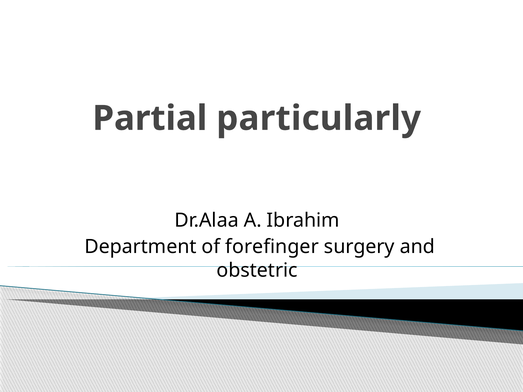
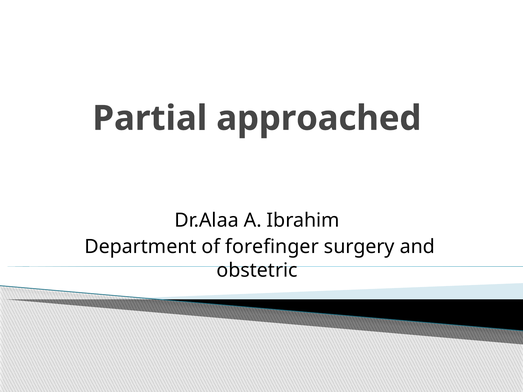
particularly: particularly -> approached (319, 118)
